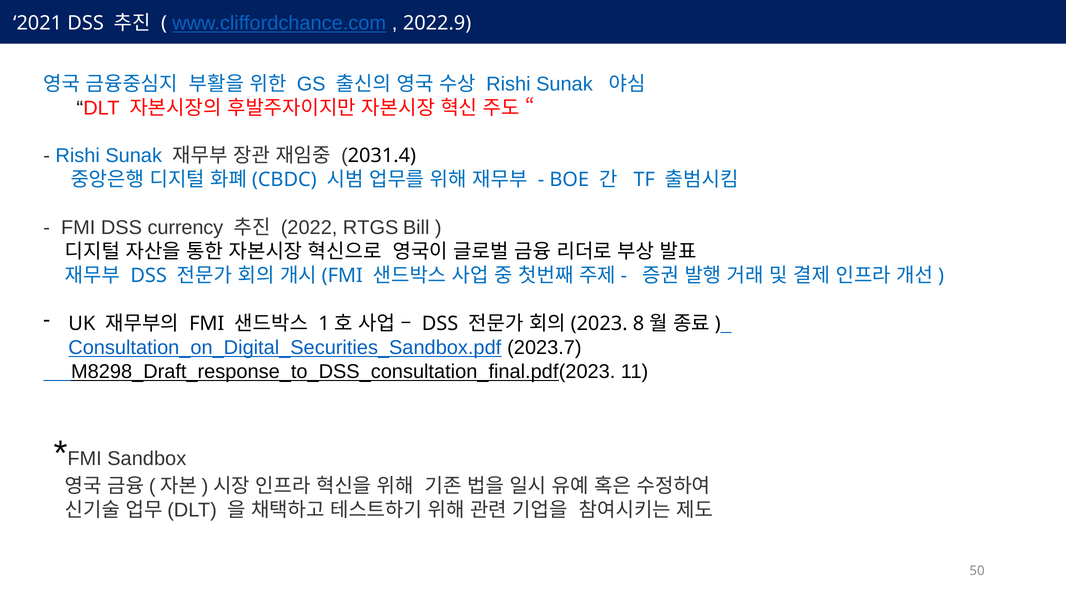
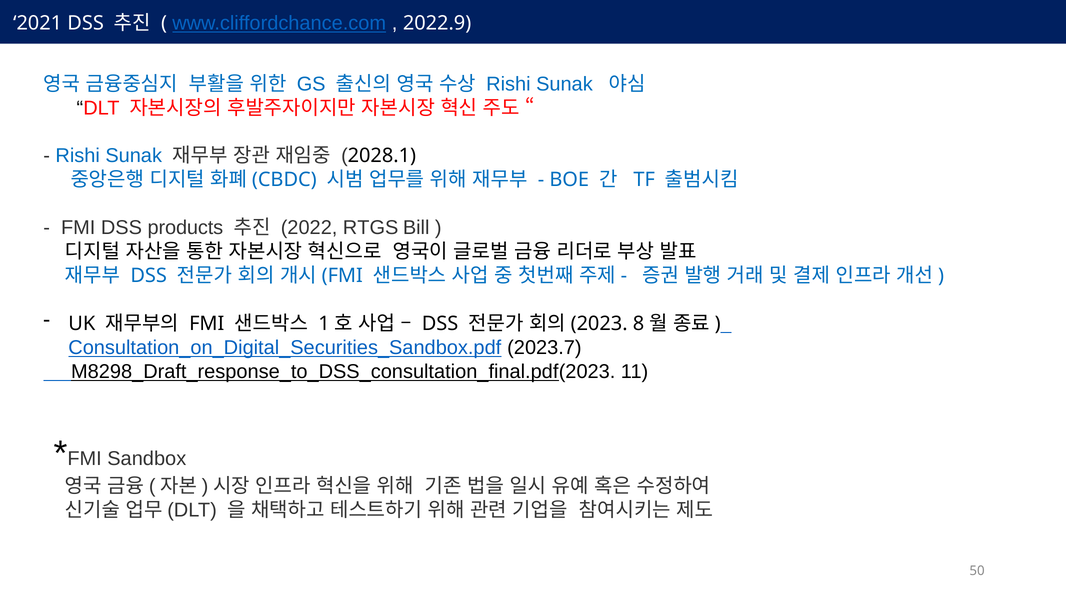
2031.4: 2031.4 -> 2028.1 (382, 156)
currency: currency -> products (185, 228)
